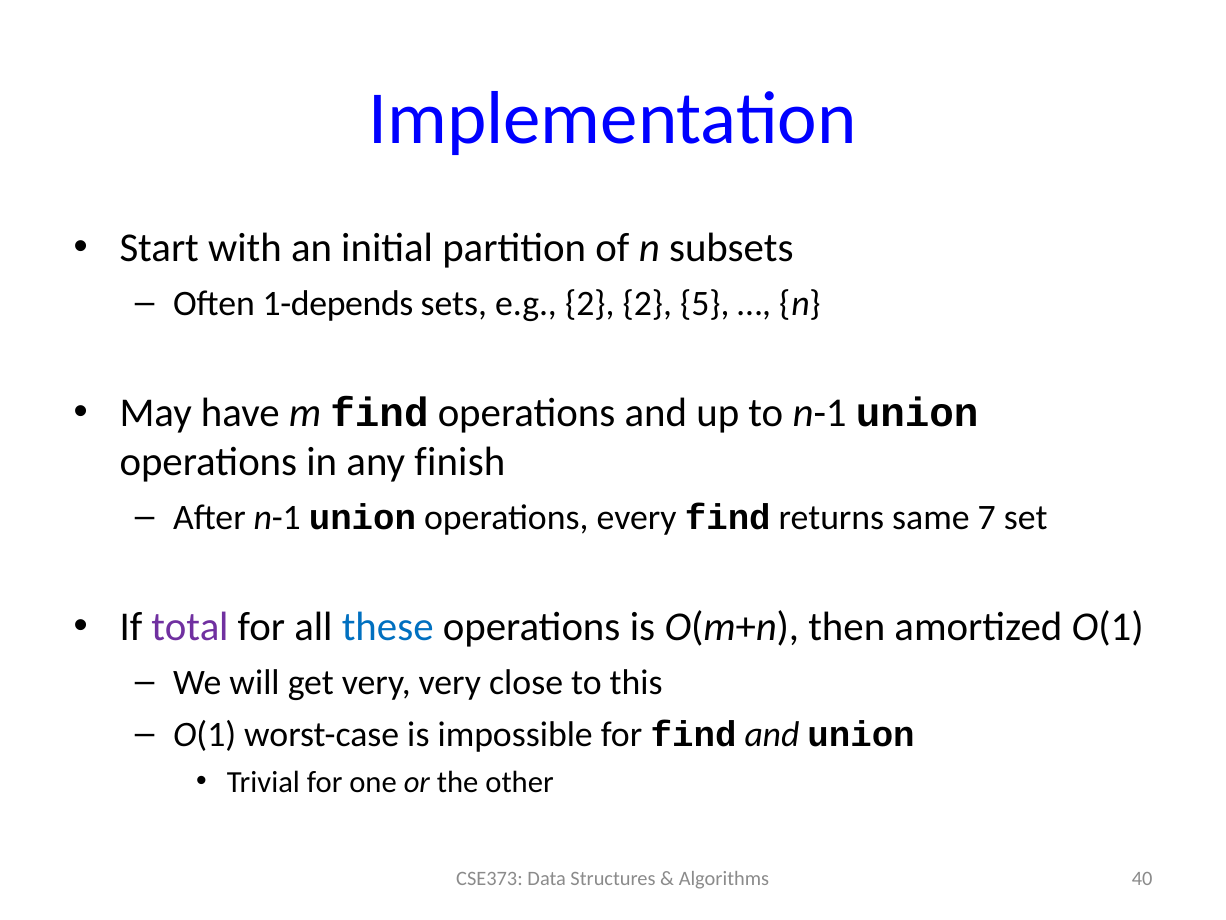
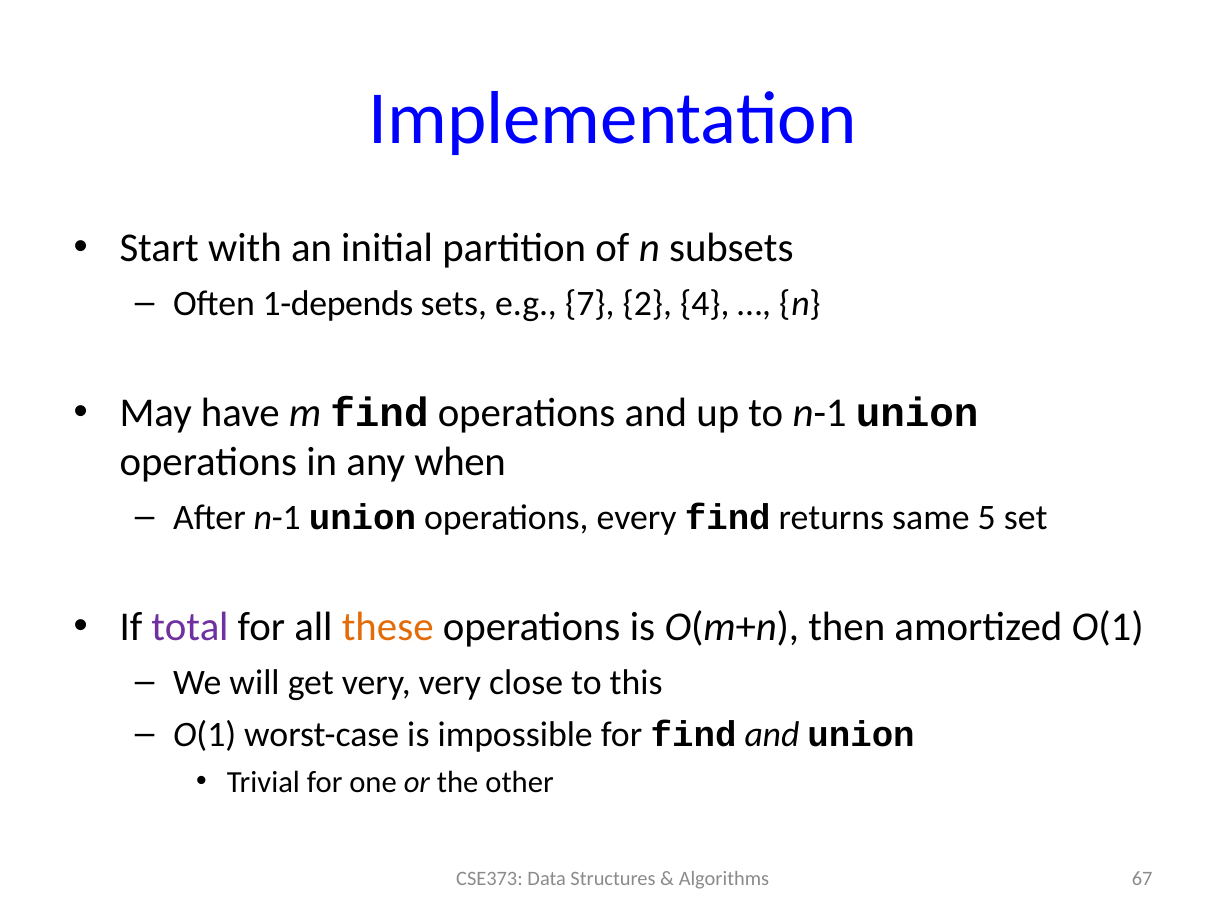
e.g 2: 2 -> 7 (590, 303)
5: 5 -> 4 (705, 303)
finish: finish -> when (460, 462)
7: 7 -> 5 (987, 517)
these colour: blue -> orange (388, 627)
40: 40 -> 67 (1142, 878)
